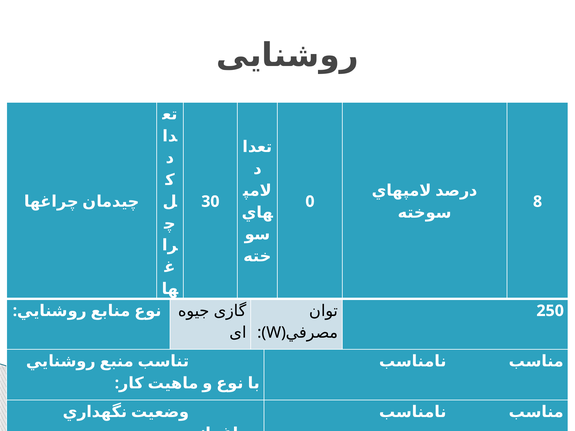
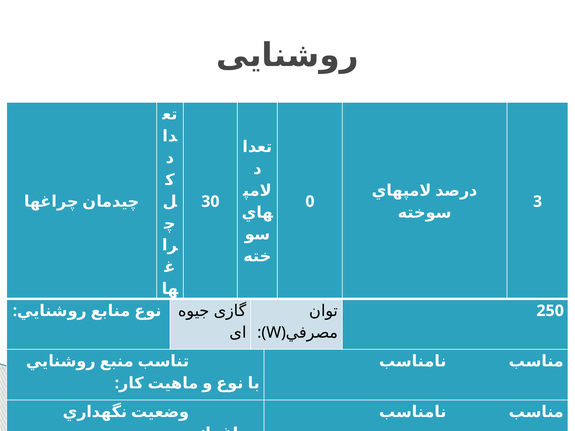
8: 8 -> 3 (538, 202)
